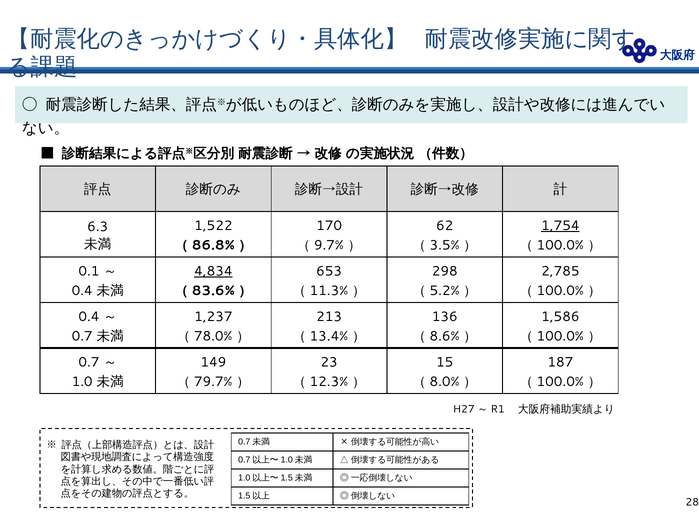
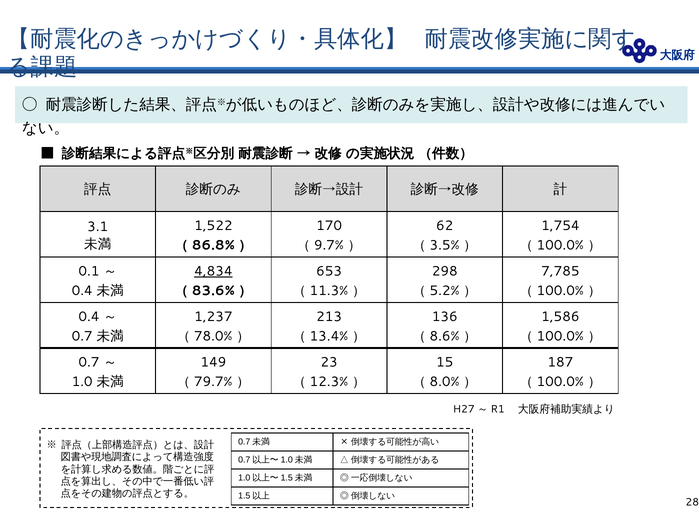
1,754 underline: present -> none (560, 226)
6.3: 6.3 -> 3.1 (98, 227)
2,785: 2,785 -> 7,785 (560, 271)
